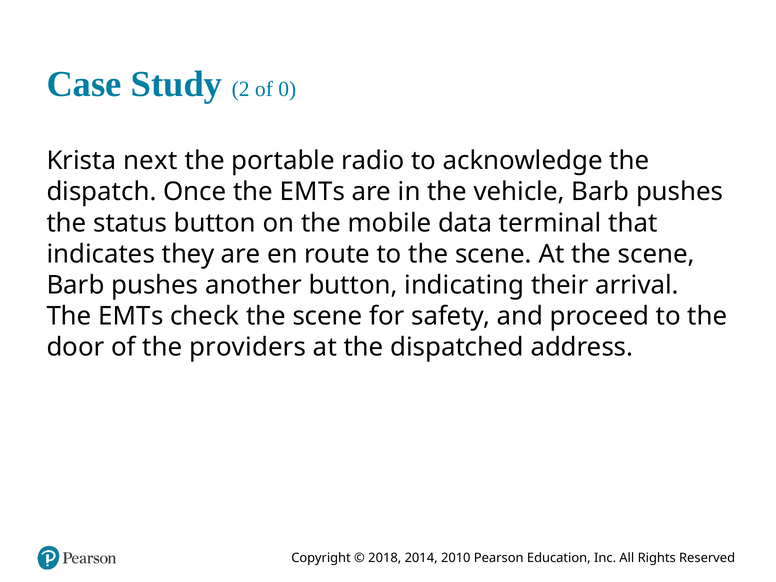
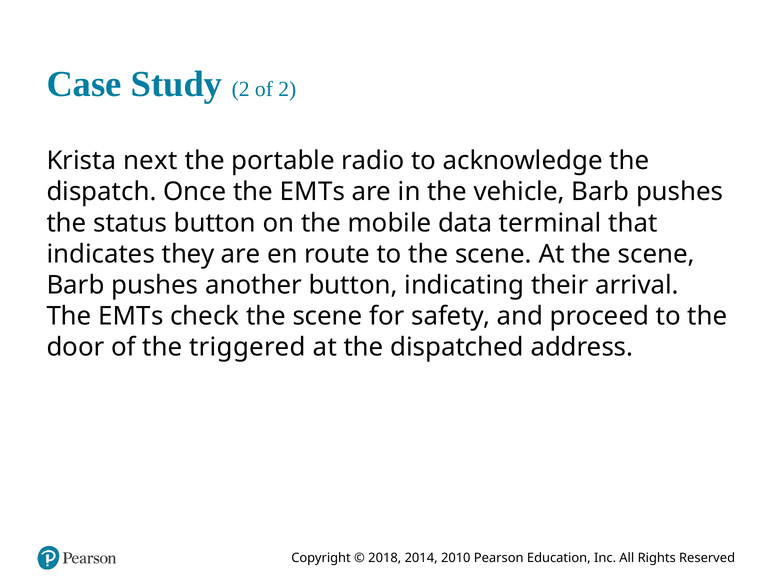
of 0: 0 -> 2 (287, 89)
providers: providers -> triggered (248, 347)
